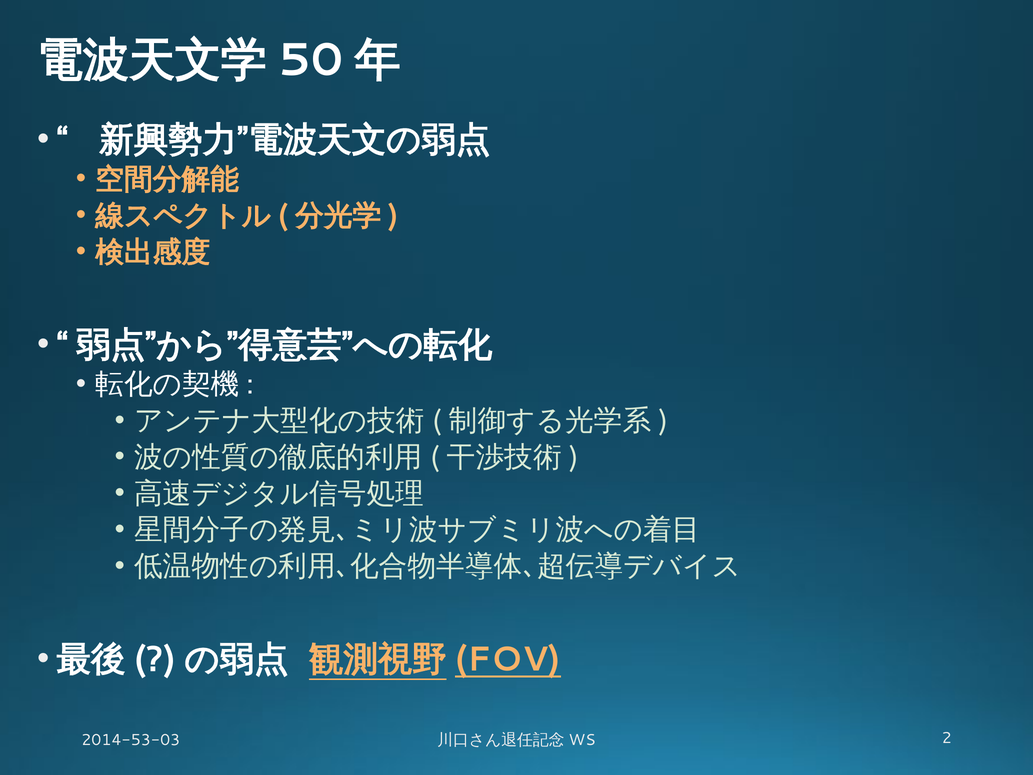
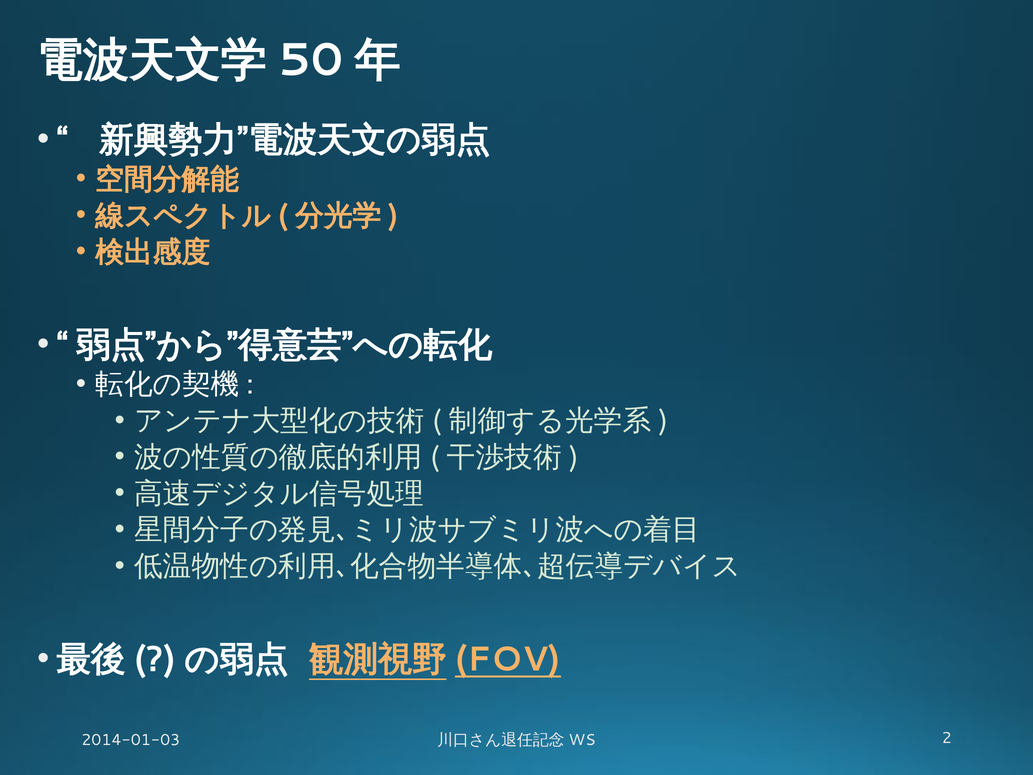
2014-53-03: 2014-53-03 -> 2014-01-03 (131, 740)
